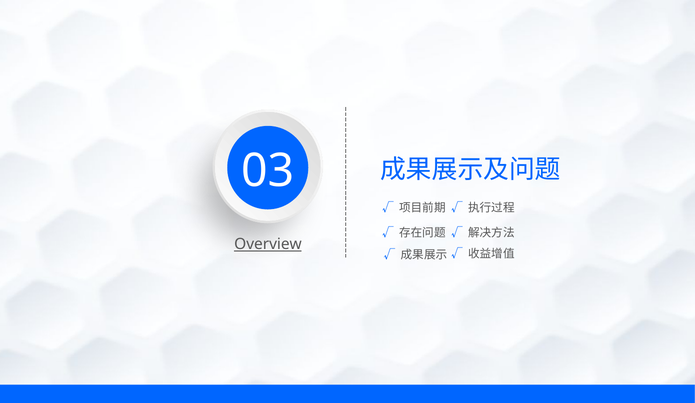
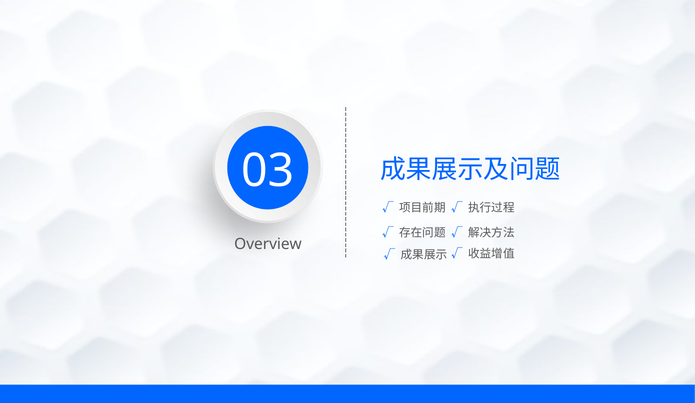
Overview underline: present -> none (268, 244)
